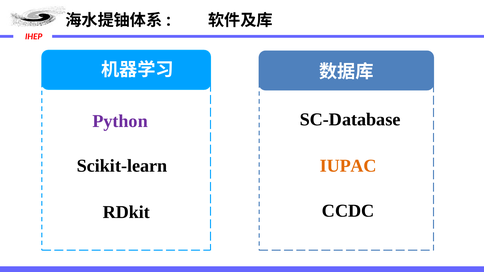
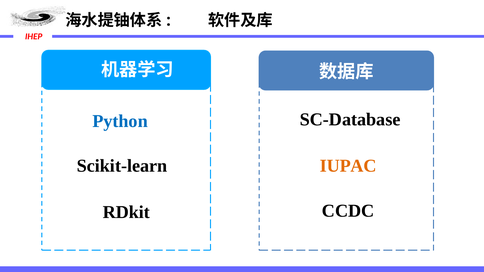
Python colour: purple -> blue (120, 121)
